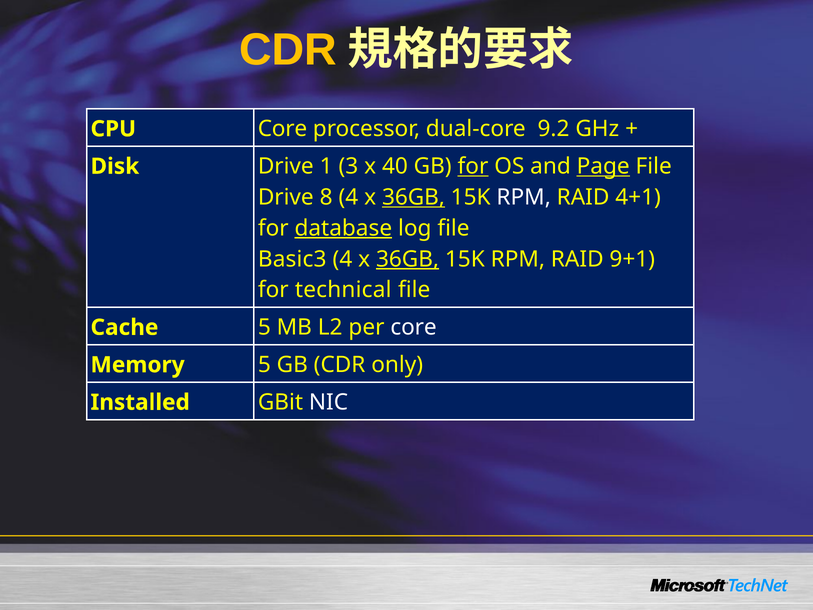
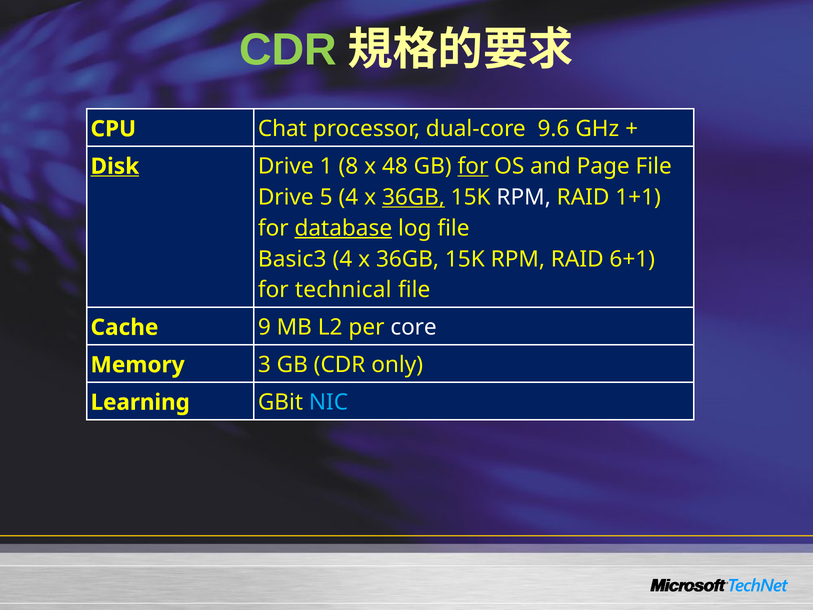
CDR colour: yellow -> light green (288, 50)
CPU Core: Core -> Chat (282, 129)
9.2: 9.2 -> 9.6 (554, 129)
Disk underline: none -> present (115, 166)
3: 3 -> 8 (348, 166)
40: 40 -> 48 (395, 166)
Page underline: present -> none (603, 166)
8: 8 -> 5 (326, 197)
4+1: 4+1 -> 1+1 (638, 197)
36GB underline: present -> none (408, 259)
9+1: 9+1 -> 6+1 (632, 259)
Cache 5: 5 -> 9 (264, 327)
Memory 5: 5 -> 3 (264, 365)
Installed: Installed -> Learning (140, 402)
NIC colour: white -> light blue (328, 402)
